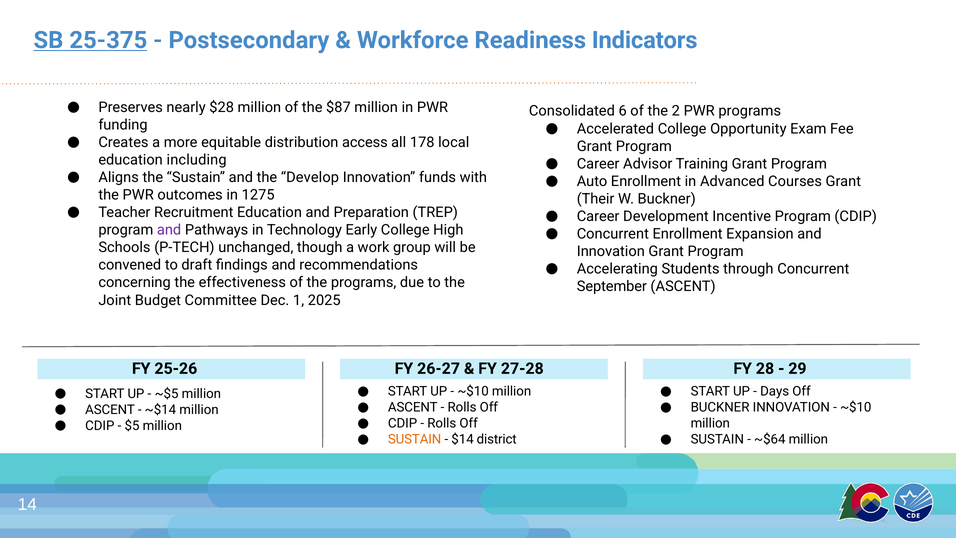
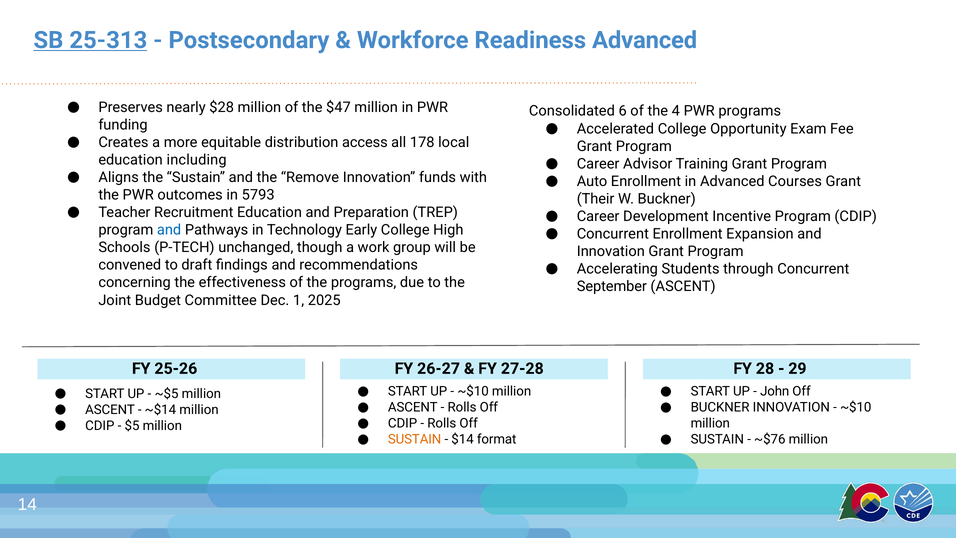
25-375: 25-375 -> 25-313 (108, 40)
Readiness Indicators: Indicators -> Advanced (645, 40)
$87: $87 -> $47 (338, 107)
2: 2 -> 4 (676, 111)
Develop: Develop -> Remove (310, 177)
1275: 1275 -> 5793 (258, 195)
and colour: purple -> blue (169, 230)
Days: Days -> John (775, 391)
district: district -> format (497, 439)
~$64: ~$64 -> ~$76 (770, 439)
